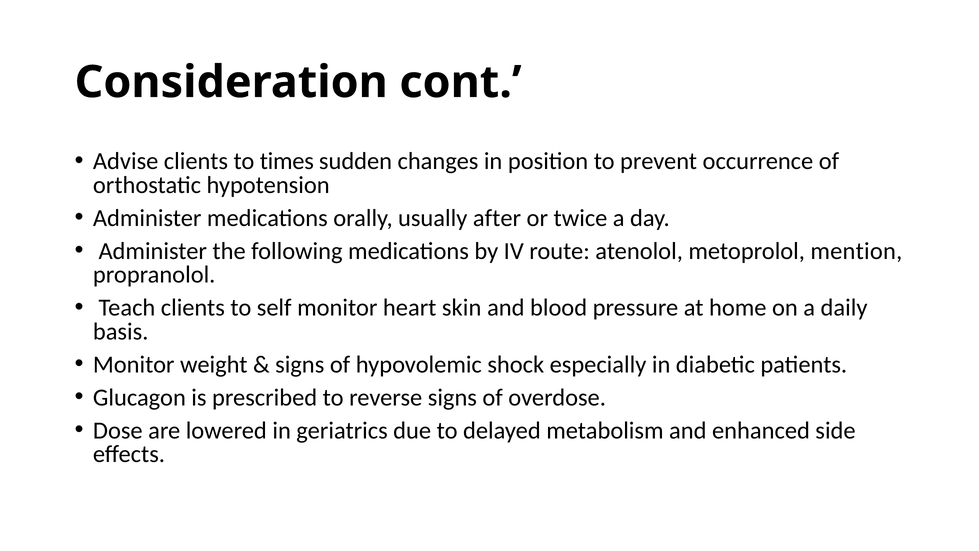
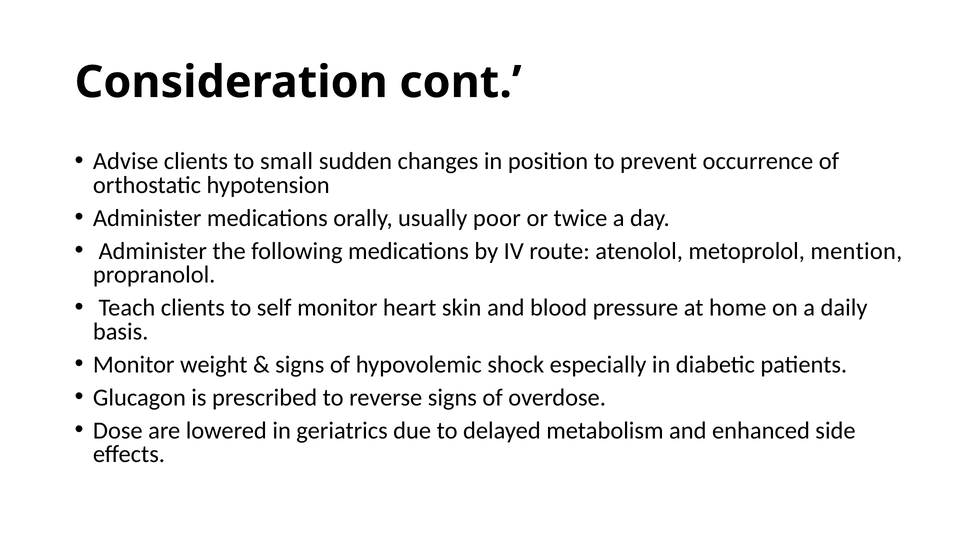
times: times -> small (287, 161)
after: after -> poor (497, 218)
